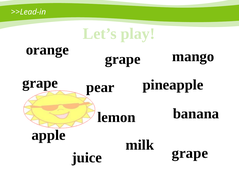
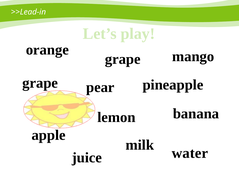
grape: grape -> water (190, 153)
